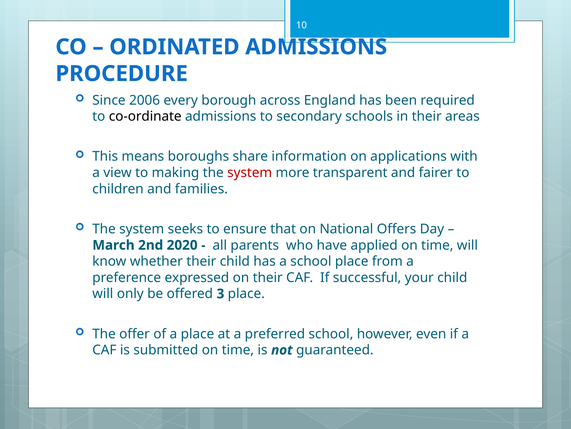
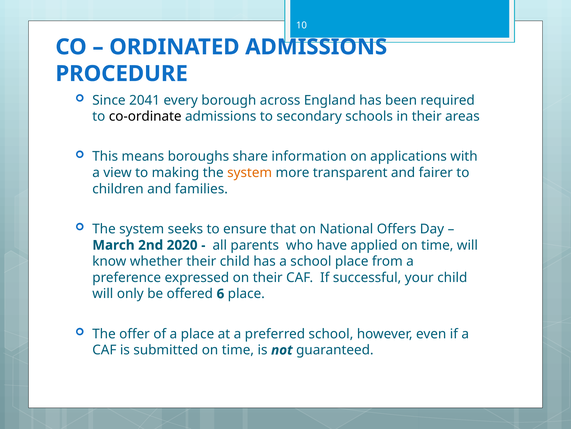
2006: 2006 -> 2041 (145, 100)
system colour: red -> orange (250, 172)
3: 3 -> 6 (220, 293)
